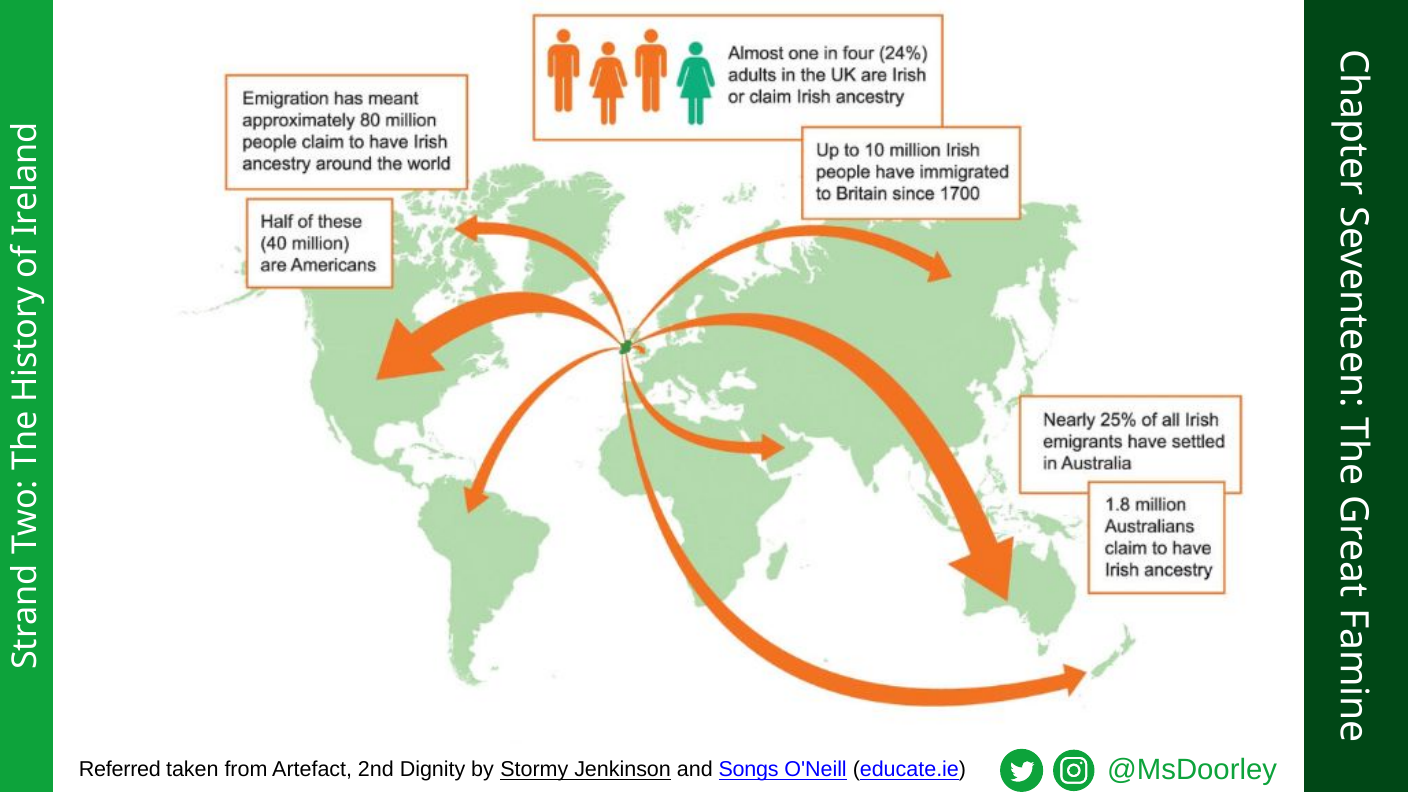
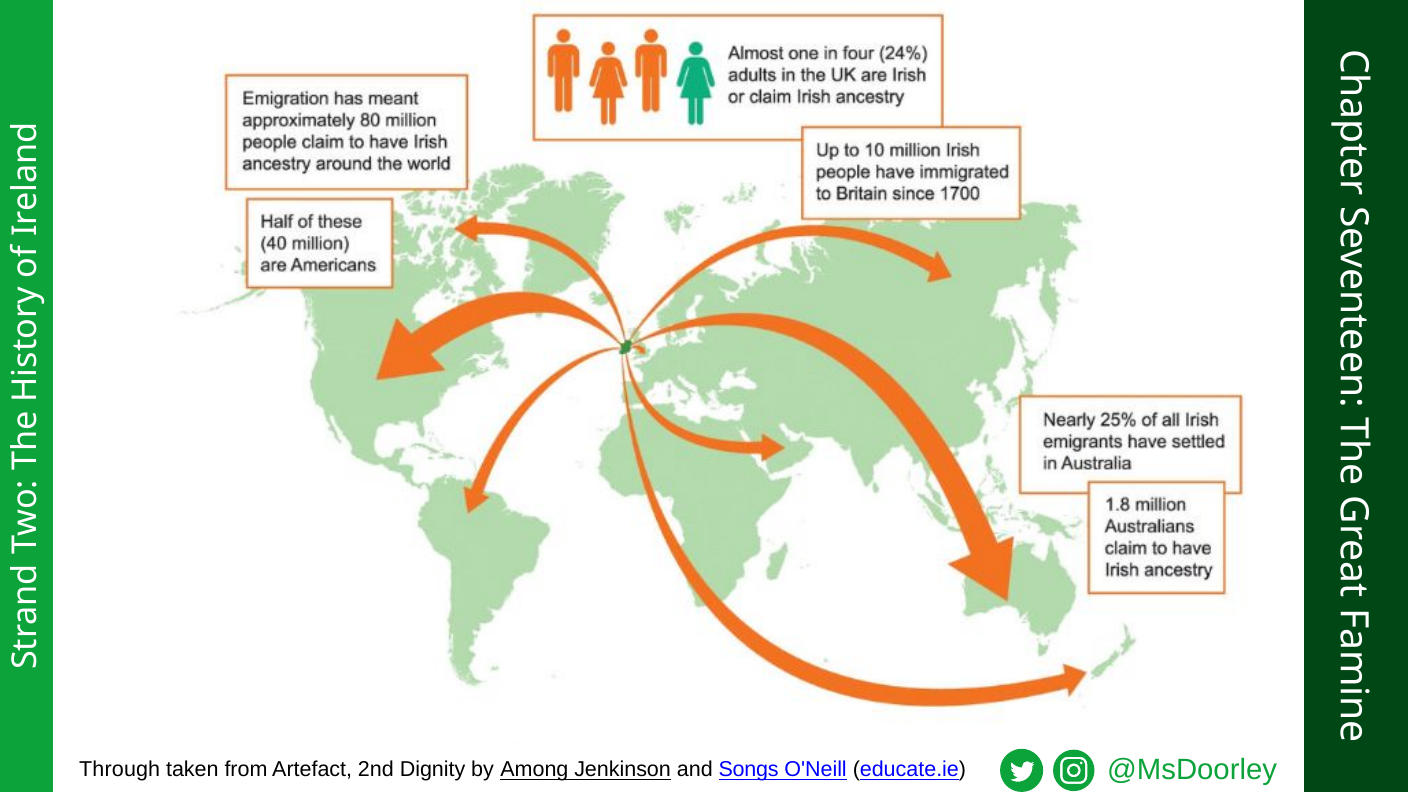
Referred: Referred -> Through (120, 770)
Stormy: Stormy -> Among (534, 770)
